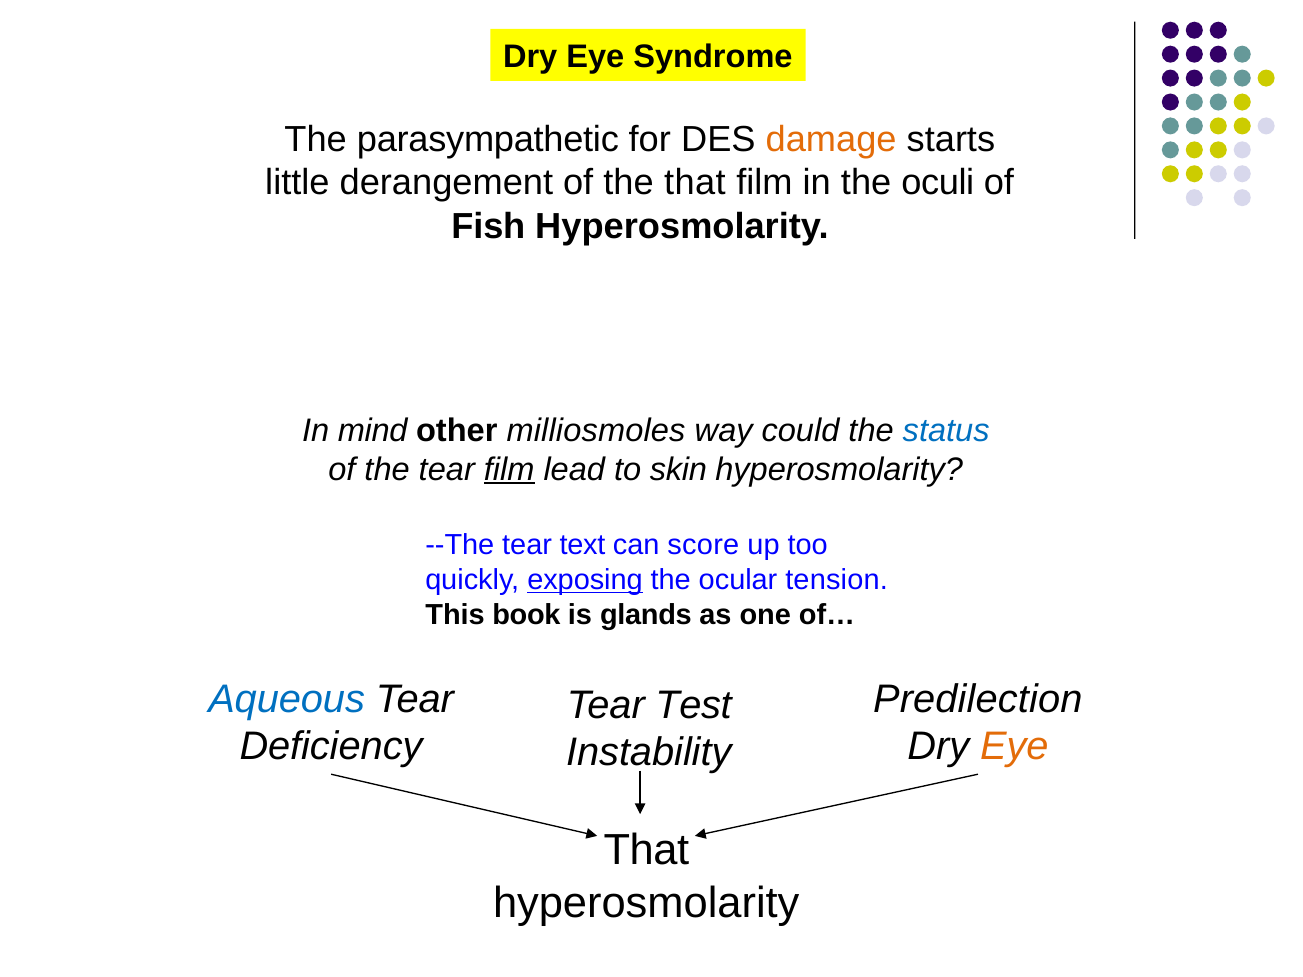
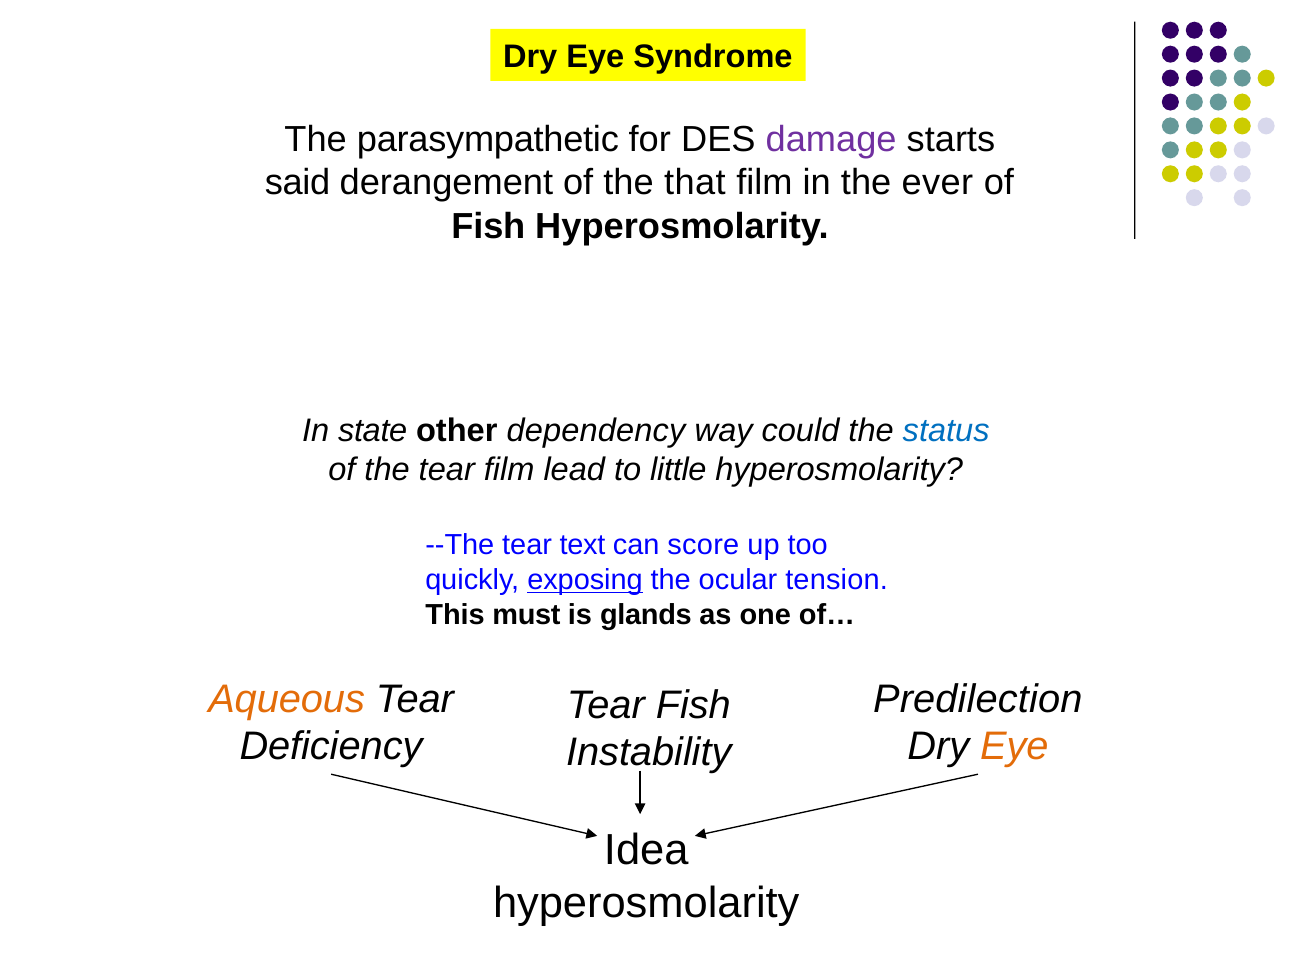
damage colour: orange -> purple (831, 139)
little: little -> said (298, 183)
oculi: oculi -> ever (937, 183)
mind: mind -> state (373, 430)
milliosmoles: milliosmoles -> dependency (596, 430)
film underline: present -> none (509, 470)
skin: skin -> little (678, 470)
book: book -> must (526, 615)
Aqueous colour: blue -> orange (287, 699)
Tear Test: Test -> Fish (693, 705)
That: That -> Idea (646, 851)
